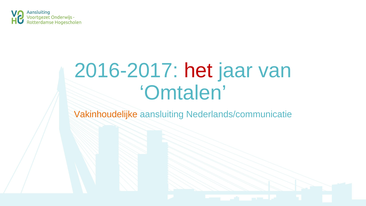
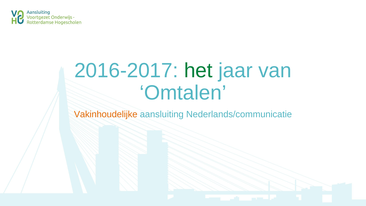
het colour: red -> green (198, 71)
